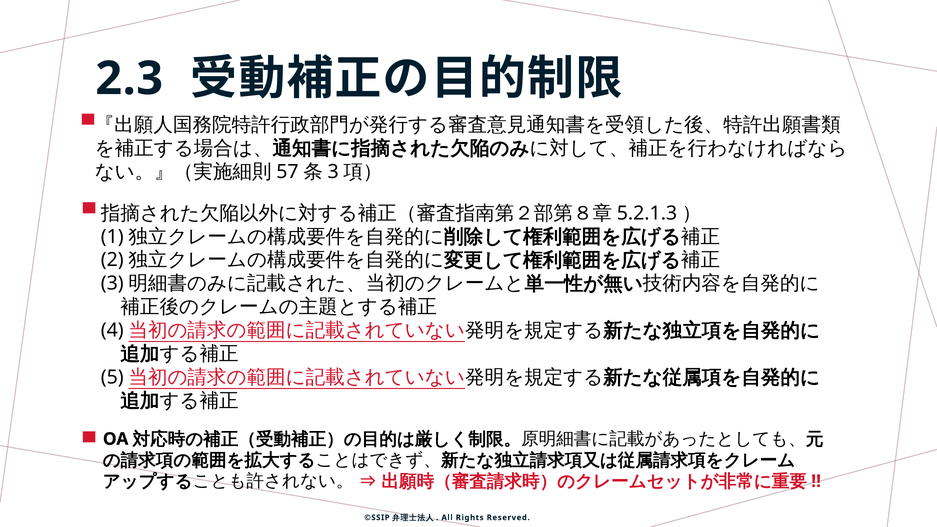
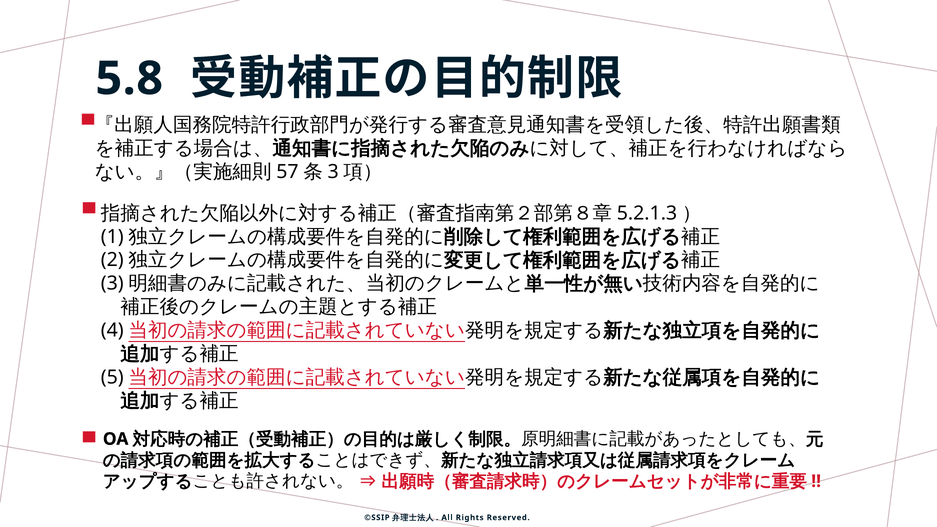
2.3: 2.3 -> 5.8 (129, 79)
